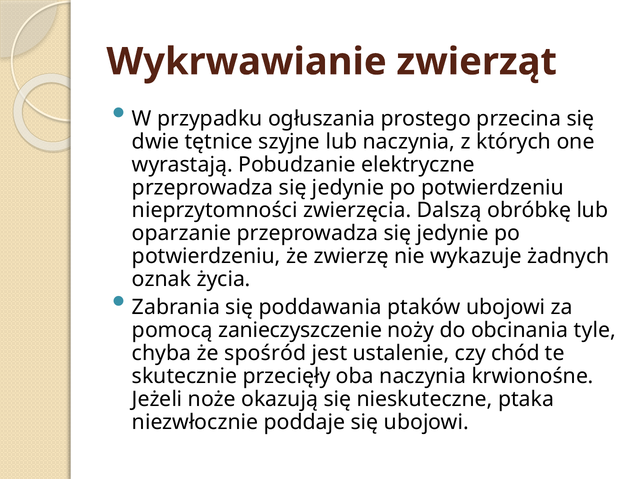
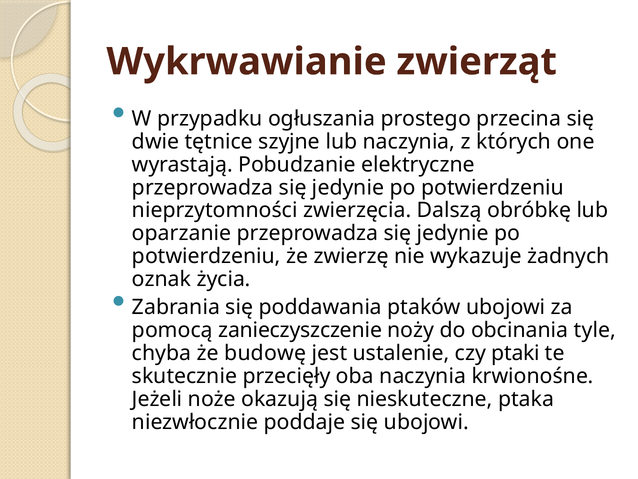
spośród: spośród -> budowę (265, 353)
chód: chód -> ptaki (516, 353)
